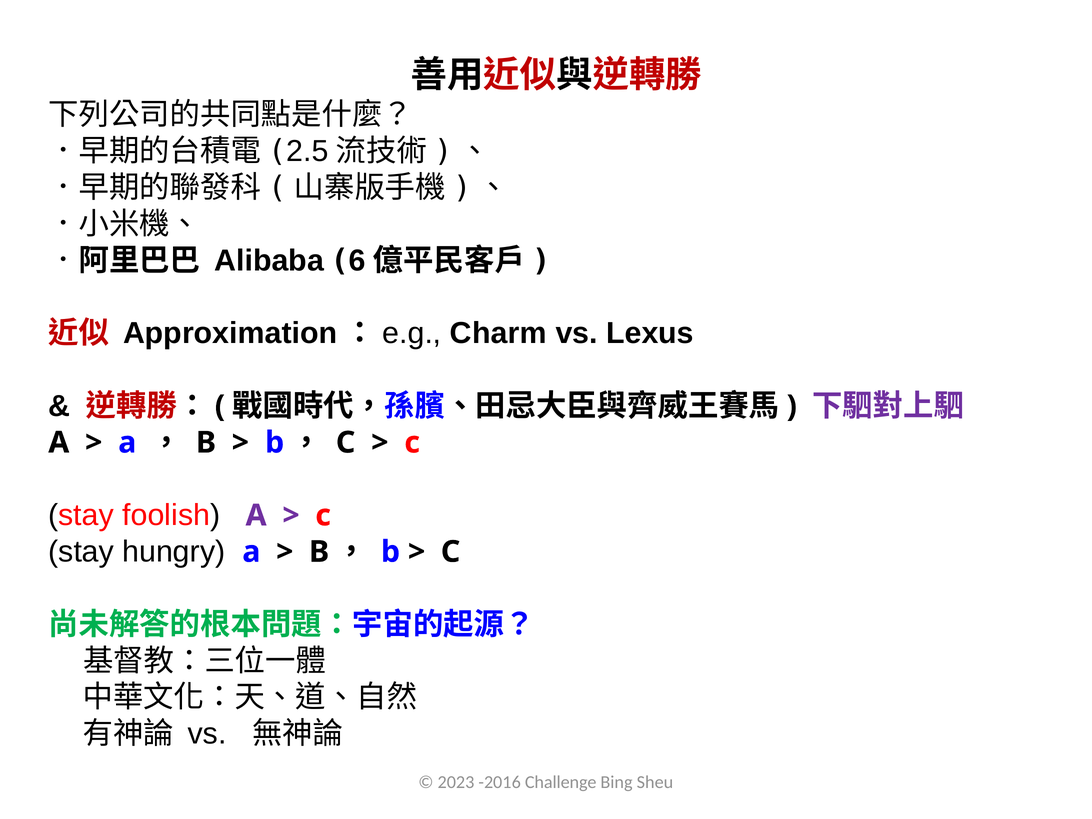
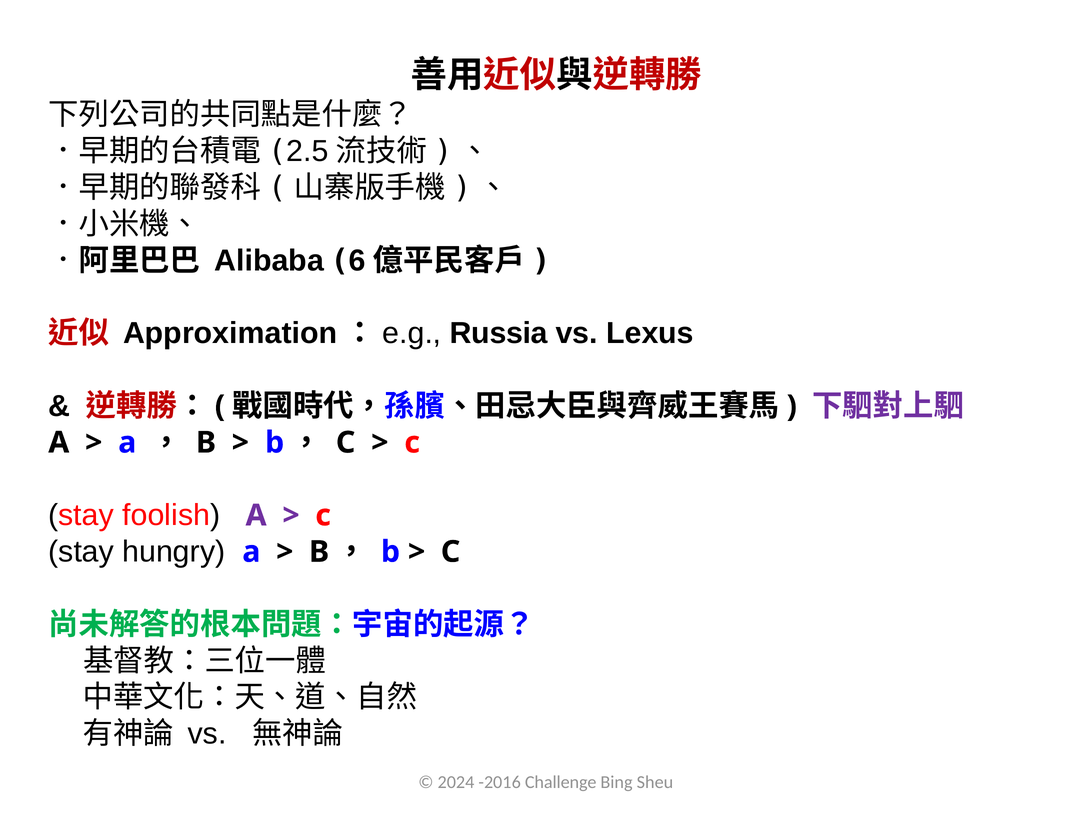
Charm: Charm -> Russia (499, 333)
2023: 2023 -> 2024 (456, 782)
